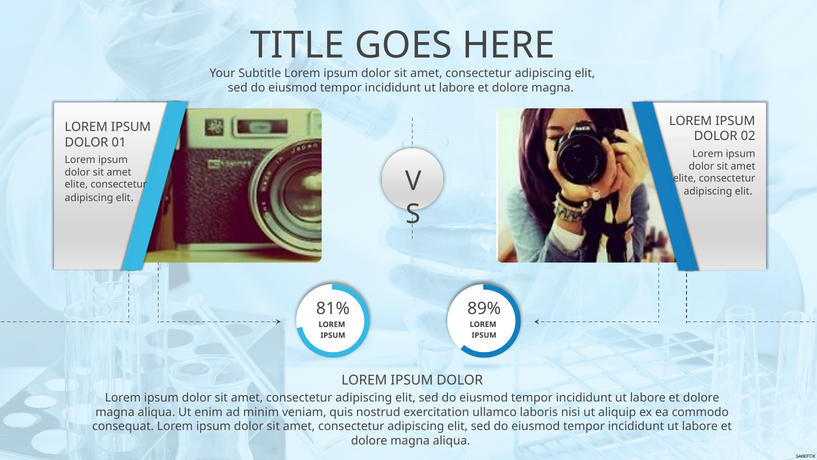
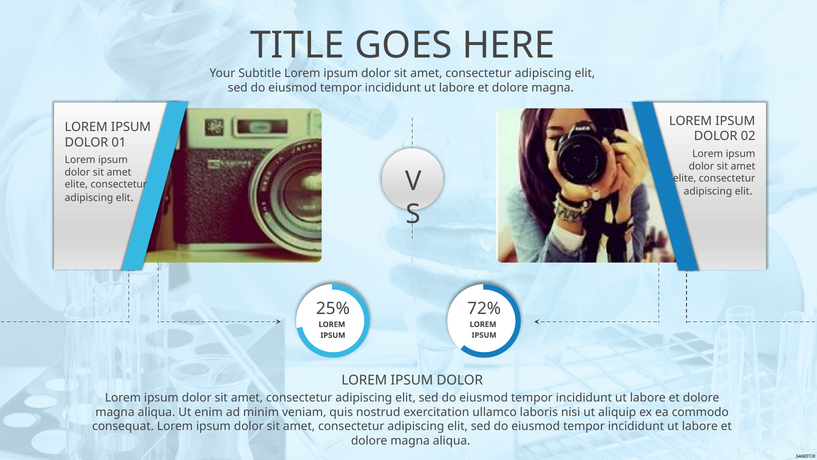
89%: 89% -> 72% (484, 308)
81%: 81% -> 25% (333, 309)
